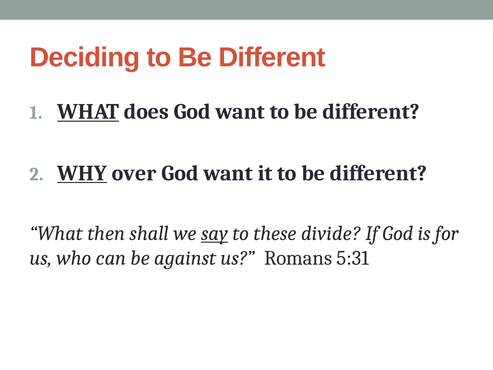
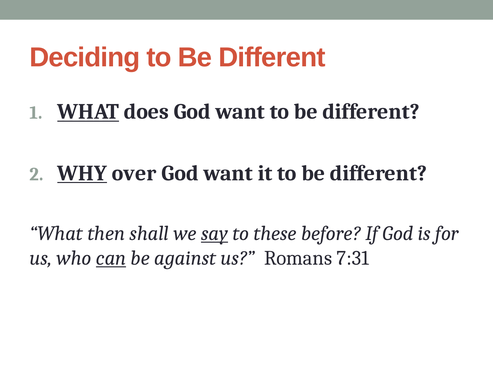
divide: divide -> before (331, 233)
can underline: none -> present (111, 258)
5:31: 5:31 -> 7:31 (353, 258)
